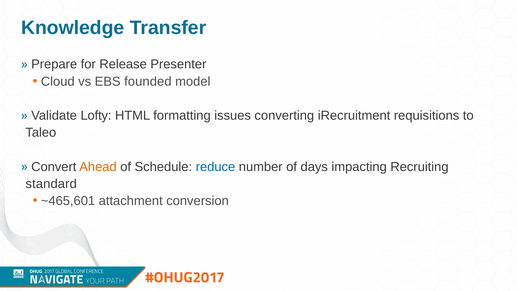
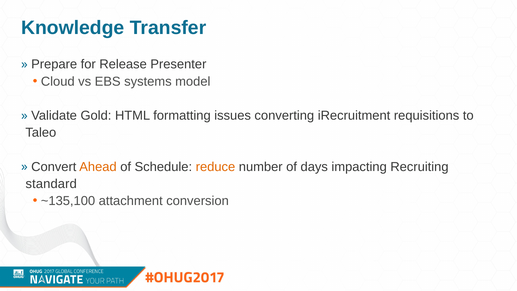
founded: founded -> systems (148, 81)
Lofty: Lofty -> Gold (96, 116)
reduce colour: blue -> orange (215, 167)
~465,601: ~465,601 -> ~135,100 (68, 201)
